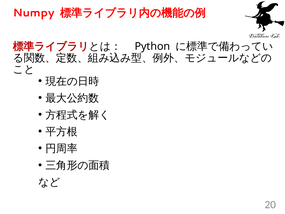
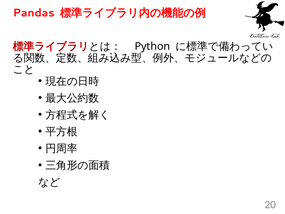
Numpy: Numpy -> Pandas (34, 13)
